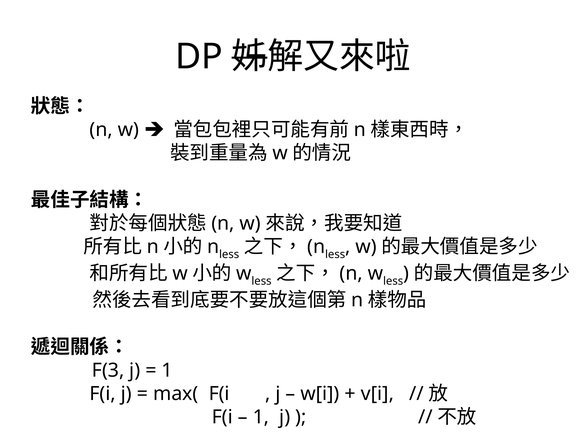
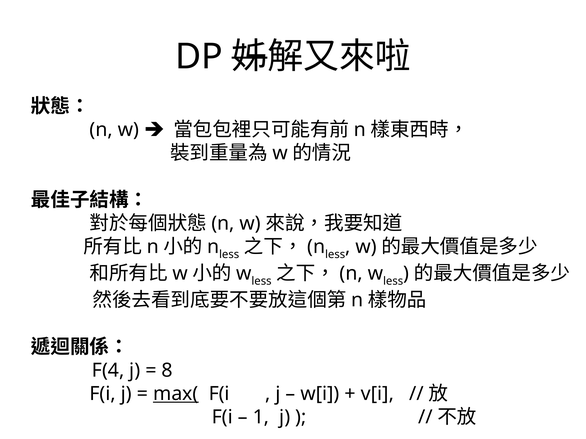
F(3: F(3 -> F(4 (108, 371)
1: 1 -> 8 (167, 371)
max( underline: none -> present (176, 394)
